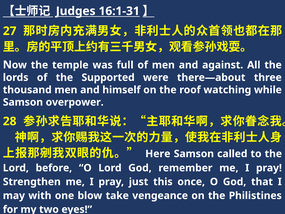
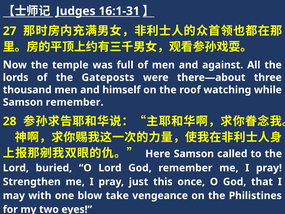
Supported: Supported -> Gateposts (108, 77)
Samson overpower: overpower -> remember (75, 102)
before: before -> buried (54, 168)
